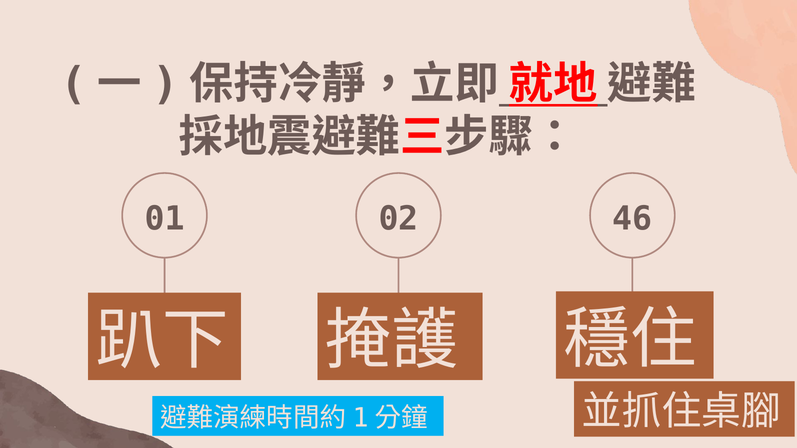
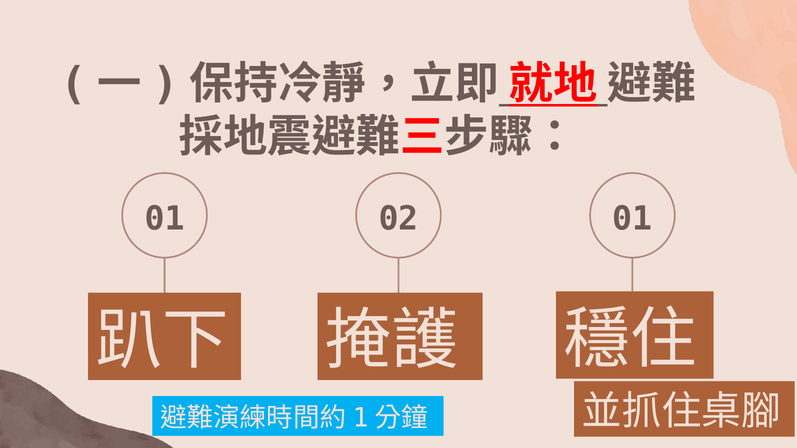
02 46: 46 -> 01 (632, 219)
